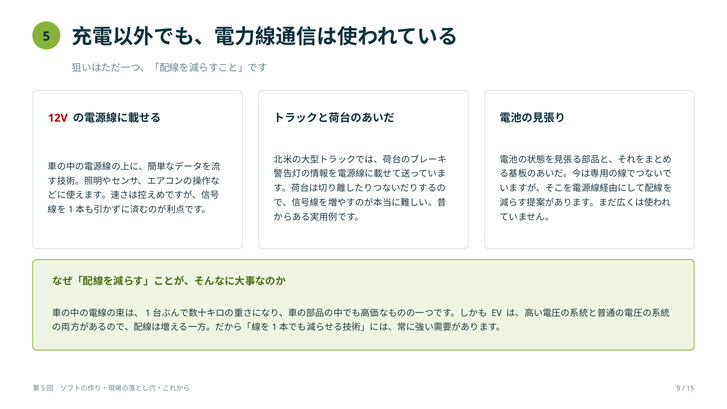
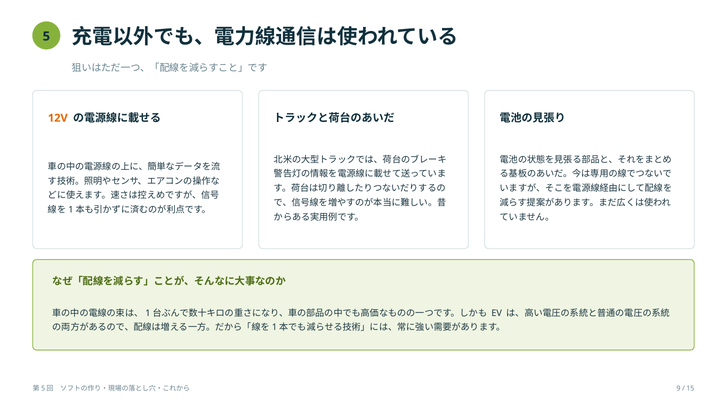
12V colour: red -> orange (58, 118)
